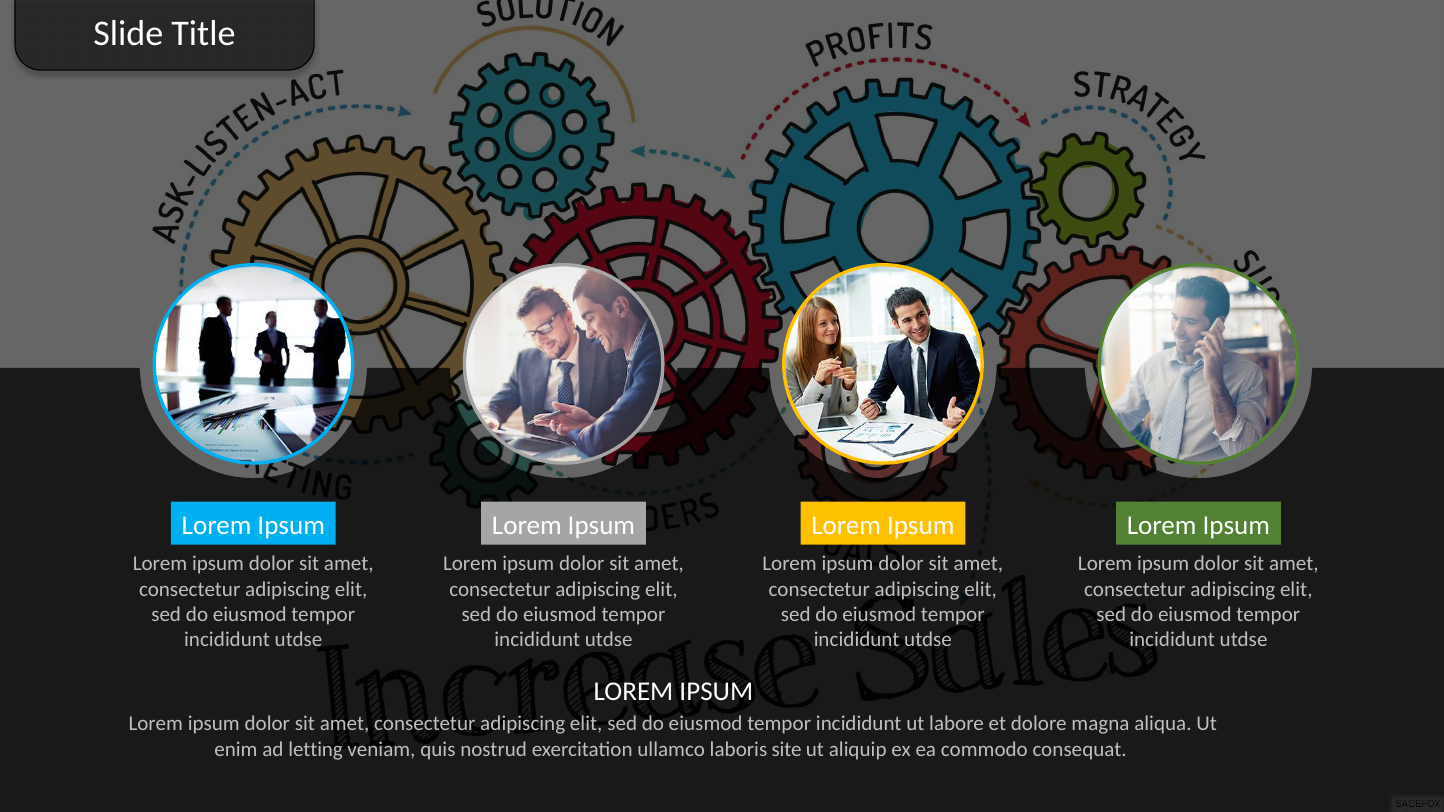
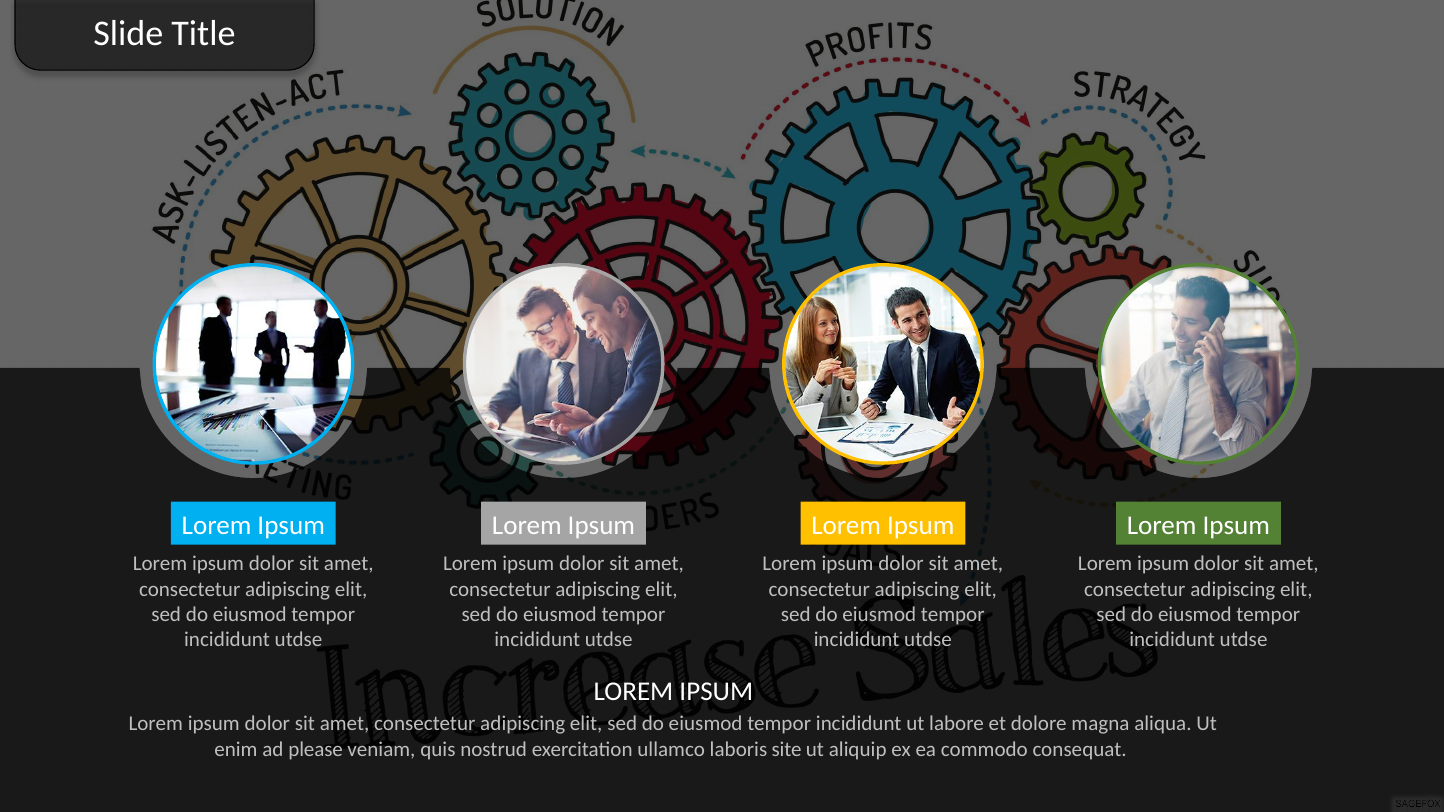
letting: letting -> please (316, 749)
